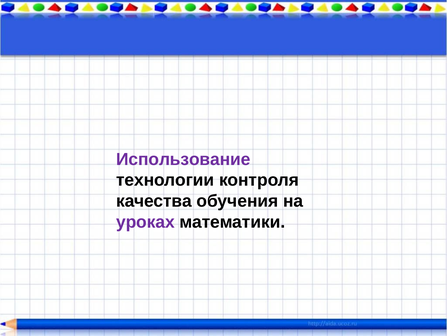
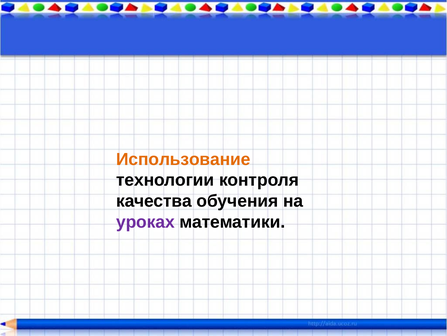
Использование colour: purple -> orange (183, 159)
